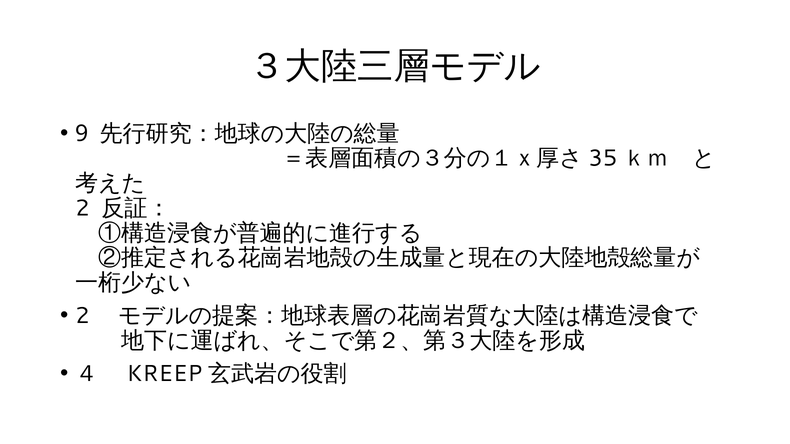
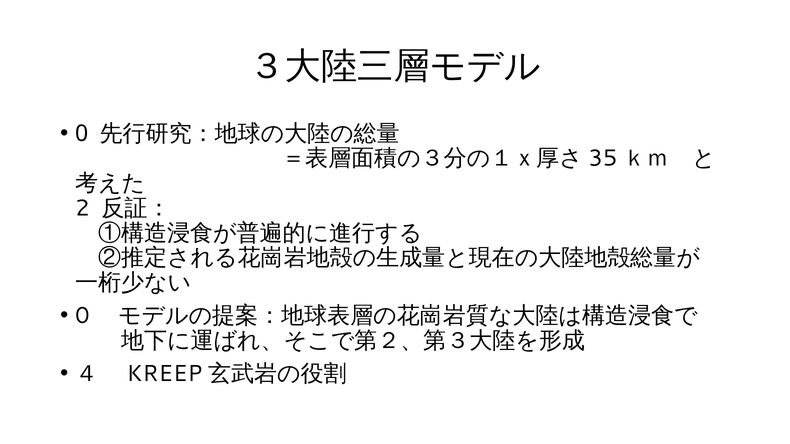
9: 9 -> 0 (82, 134)
2: 2 -> 0 (82, 316)
